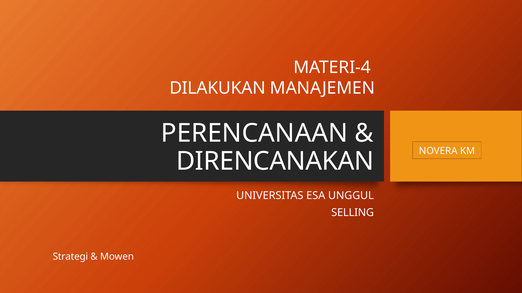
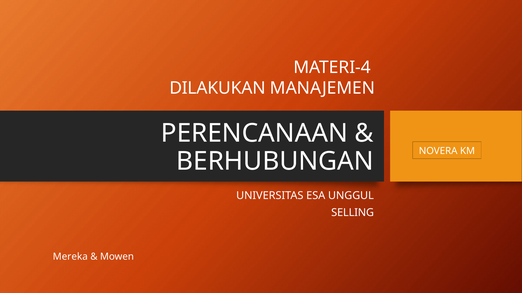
DIRENCANAKAN: DIRENCANAKAN -> BERHUBUNGAN (275, 162)
Strategi: Strategi -> Mereka (70, 257)
